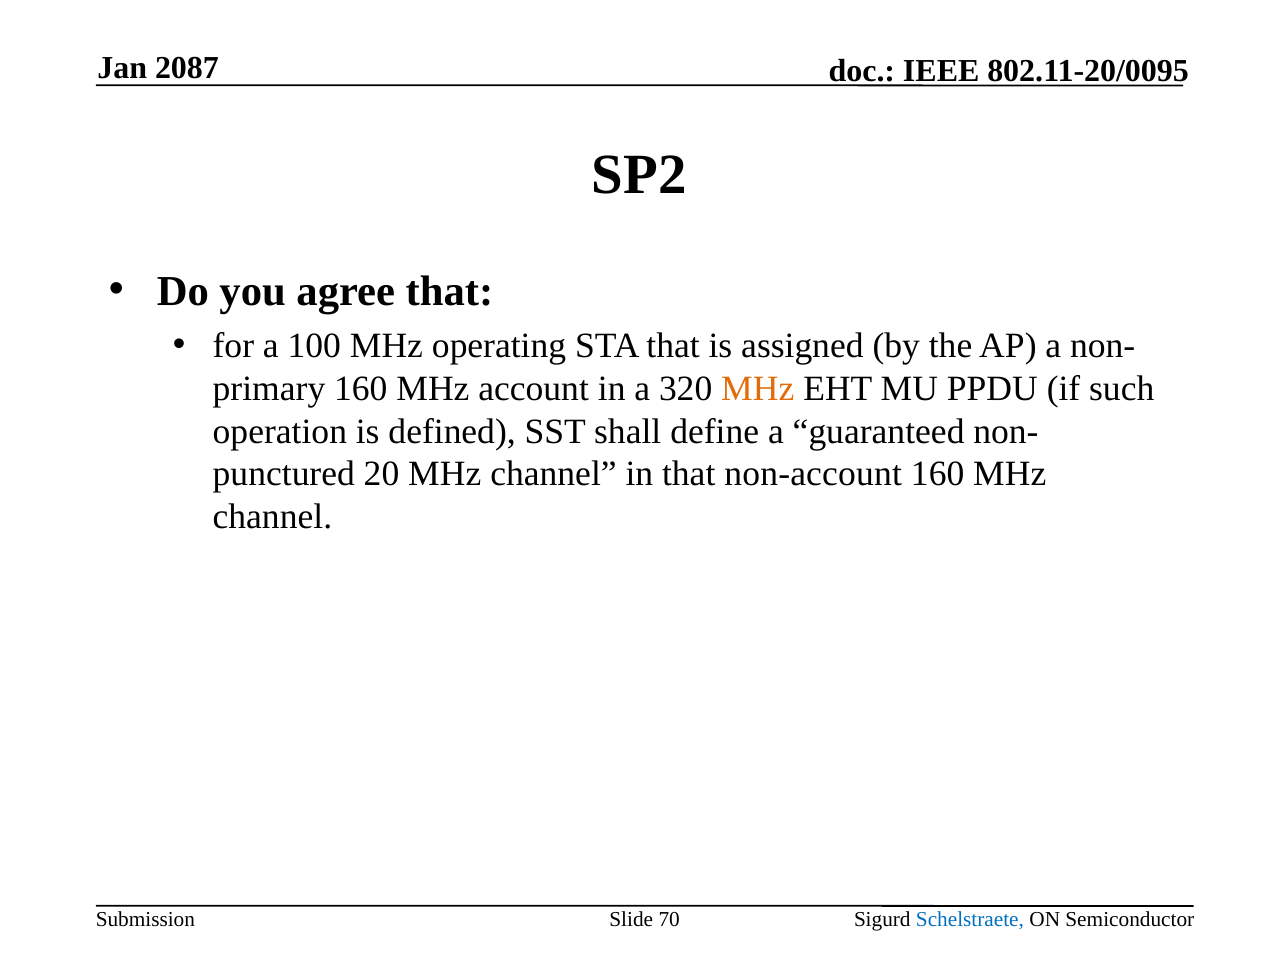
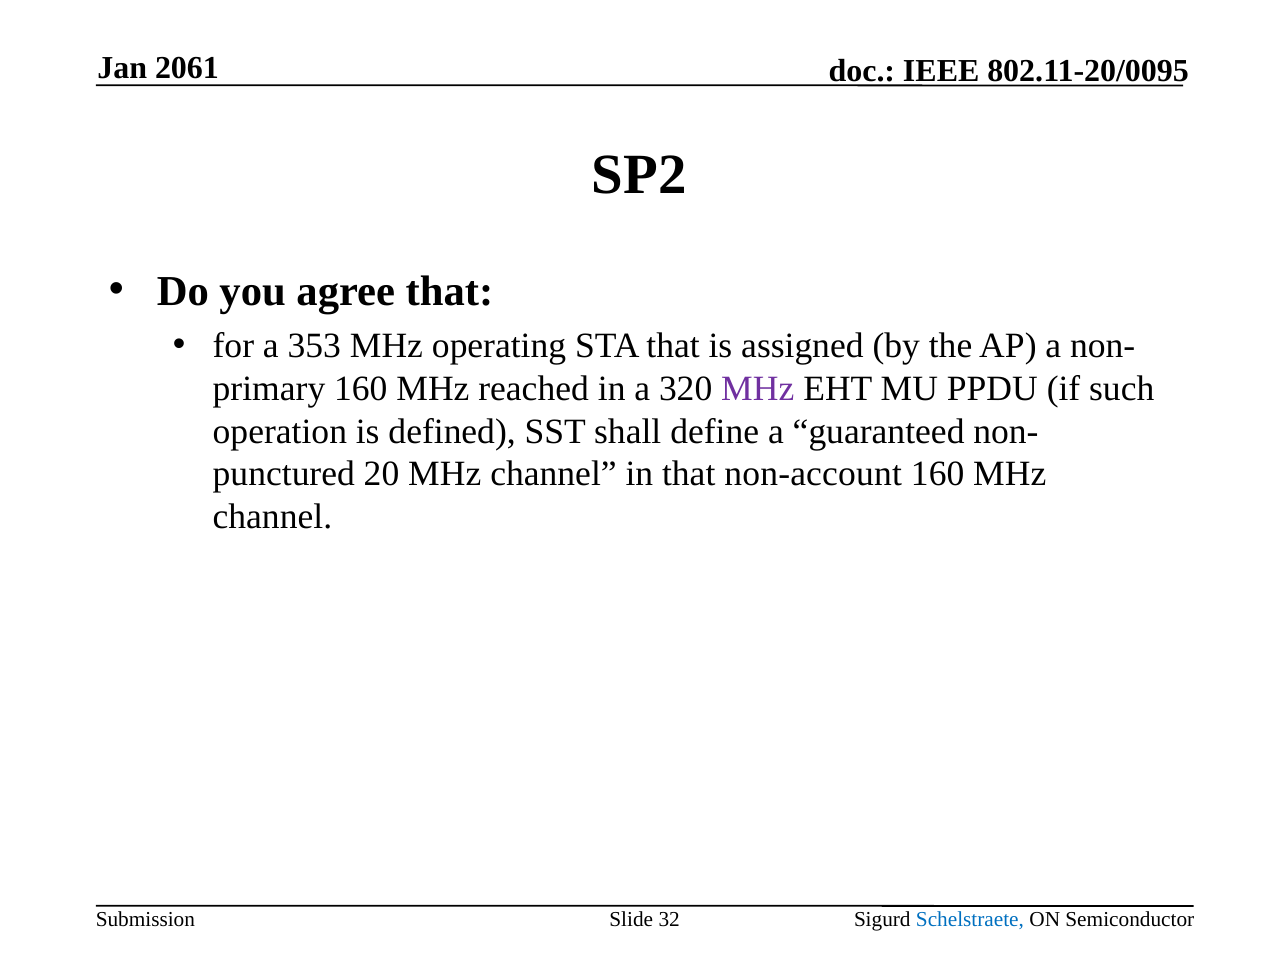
2087: 2087 -> 2061 (187, 68)
100: 100 -> 353 (314, 346)
account: account -> reached (534, 389)
MHz colour: orange -> purple (758, 389)
70: 70 -> 32 (669, 920)
